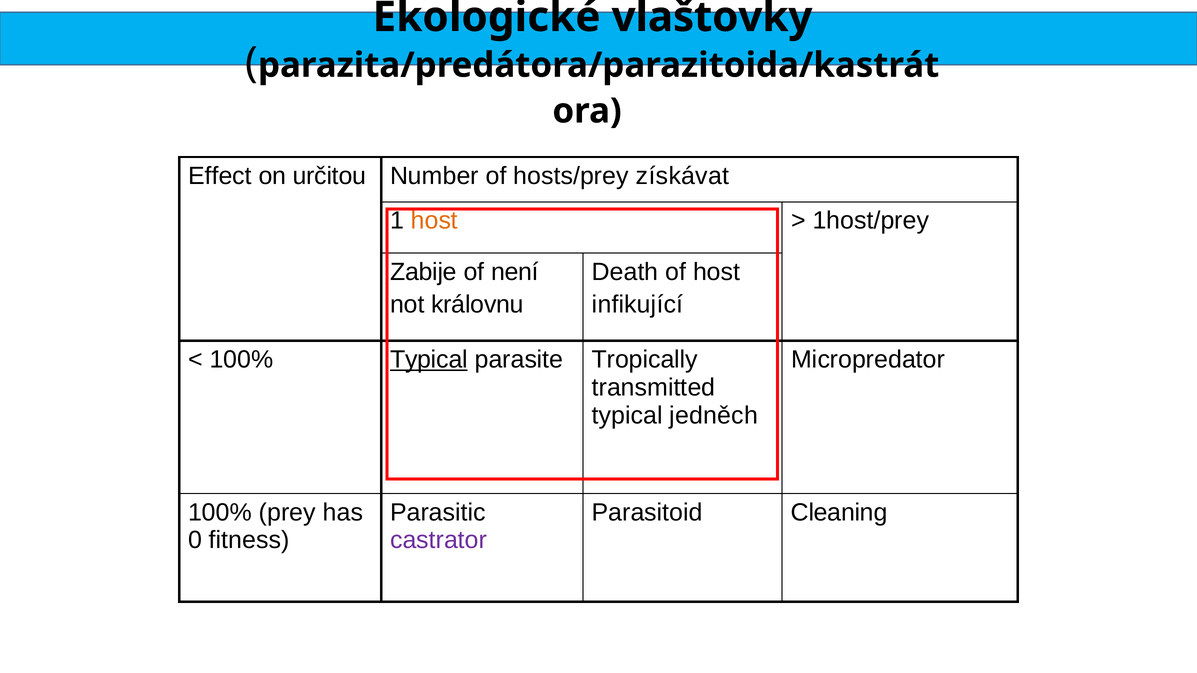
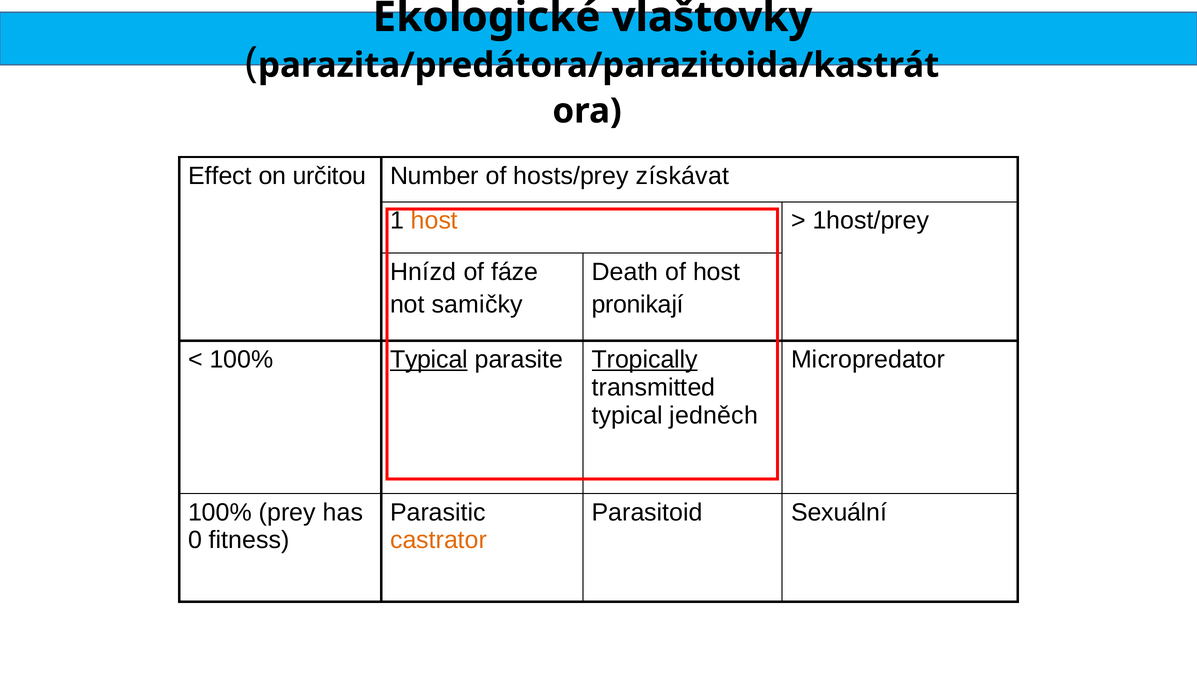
Zabije: Zabije -> Hnízd (423, 272)
není: není -> fáze (515, 272)
královnu: královnu -> samičky (477, 305)
infikující: infikující -> pronikají (638, 305)
Tropically underline: none -> present (645, 360)
Cleaning: Cleaning -> Sexuální (839, 513)
castrator colour: purple -> orange (439, 540)
